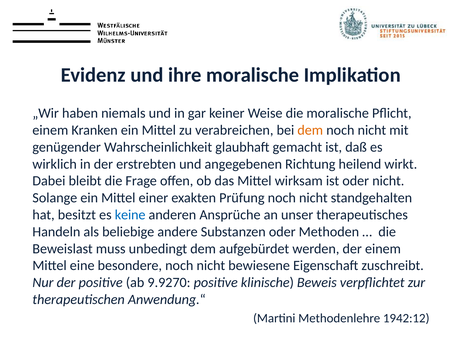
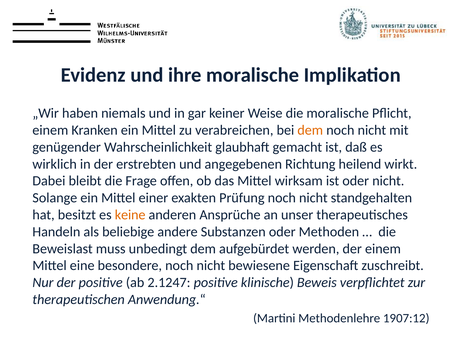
keine colour: blue -> orange (130, 215)
9.9270: 9.9270 -> 2.1247 (169, 282)
1942:12: 1942:12 -> 1907:12 (406, 318)
